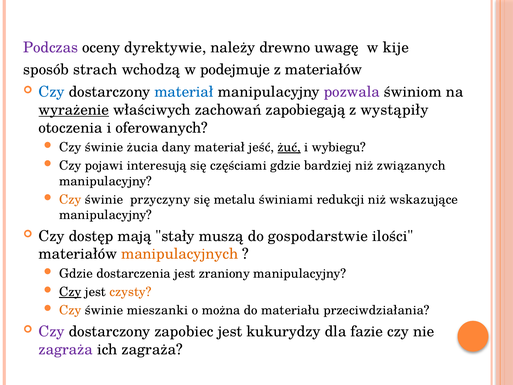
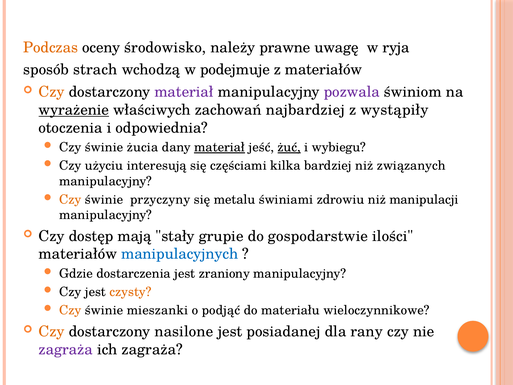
Podczas colour: purple -> orange (51, 47)
dyrektywie: dyrektywie -> środowisko (165, 47)
drewno: drewno -> prawne (285, 47)
kije: kije -> ryja (396, 47)
Czy colour: blue -> orange (52, 92)
materiał colour: blue -> purple (184, 92)
zapobiegają: zapobiegają -> najbardziej (305, 110)
oferowanych: oferowanych -> odpowiednia (162, 128)
materiał underline: none -> present (220, 147)
pojawi: pojawi -> użyciu (104, 166)
częściami gdzie: gdzie -> kilka (285, 166)
redukcji: redukcji -> zdrowiu (340, 199)
wskazujące: wskazujące -> manipulacji (424, 199)
muszą: muszą -> grupie (221, 236)
manipulacyjnych colour: orange -> blue (180, 254)
Czy underline: present -> none (70, 292)
można: można -> podjąć (221, 310)
przeciwdziałania: przeciwdziałania -> wieloczynnikowe (376, 310)
Czy colour: purple -> orange (52, 331)
zapobiec: zapobiec -> nasilone (184, 331)
kukurydzy: kukurydzy -> posiadanej (284, 331)
fazie: fazie -> rany (367, 331)
